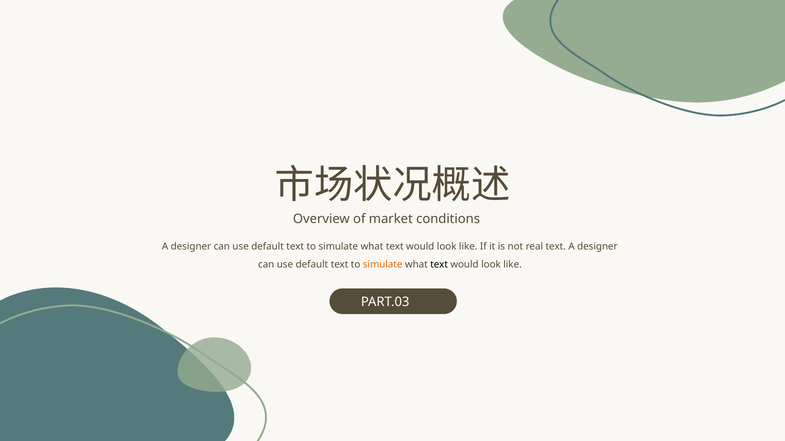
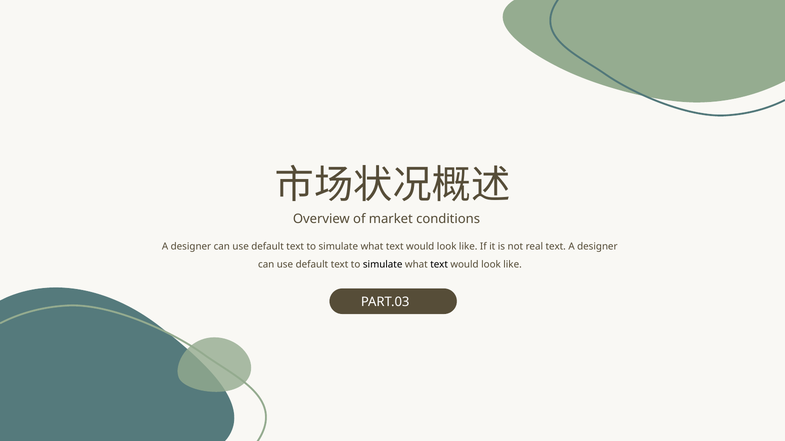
simulate colour: orange -> black (383, 265)
